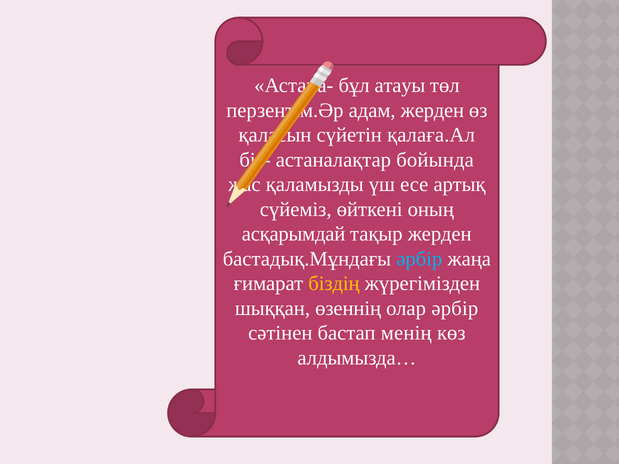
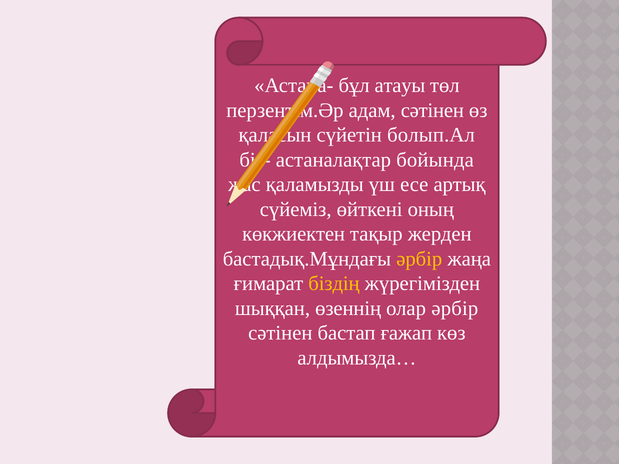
адам жерден: жерден -> сәтінен (432, 110)
қалаға.Ал: қалаға.Ал -> болып.Ал (431, 135)
асқарымдай: асқарымдай -> көкжиектен (294, 234)
әрбір colour: light blue -> yellow (419, 259)
менің: менің -> ғажап (406, 333)
